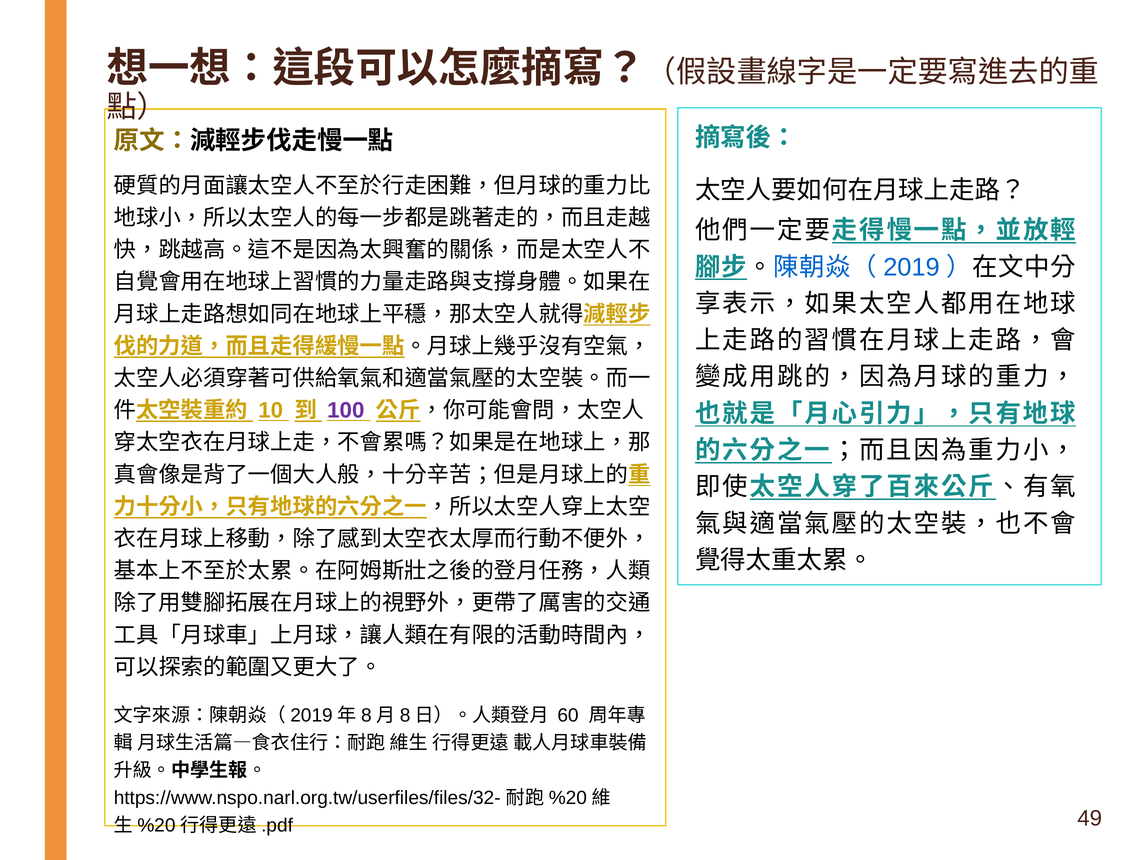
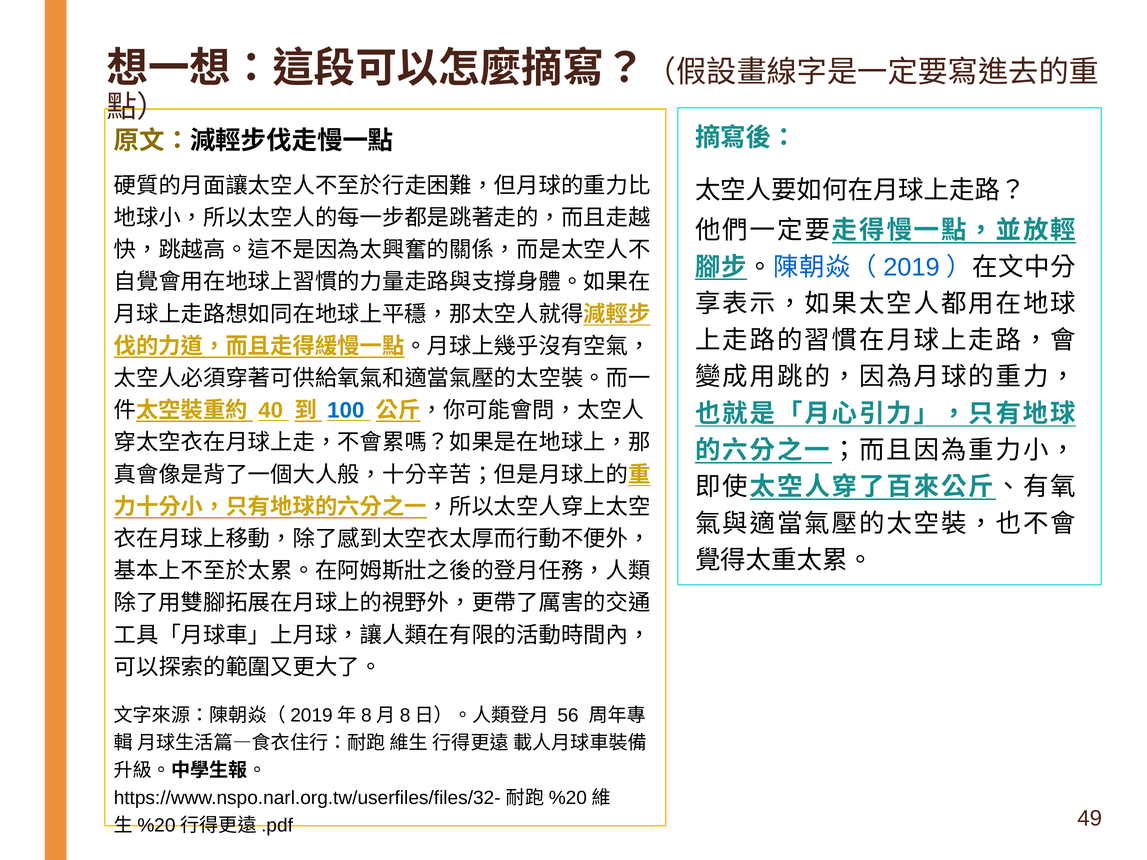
10: 10 -> 40 (271, 411)
100 colour: purple -> blue (346, 411)
60: 60 -> 56 (568, 716)
